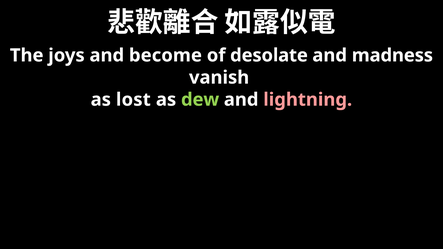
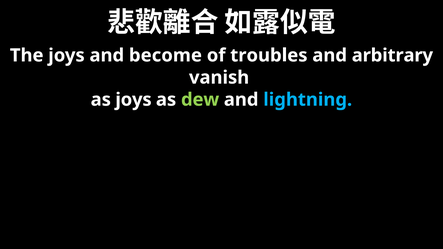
desolate: desolate -> troubles (269, 55)
madness: madness -> arbitrary (392, 55)
as lost: lost -> joys (134, 100)
lightning colour: pink -> light blue (308, 100)
